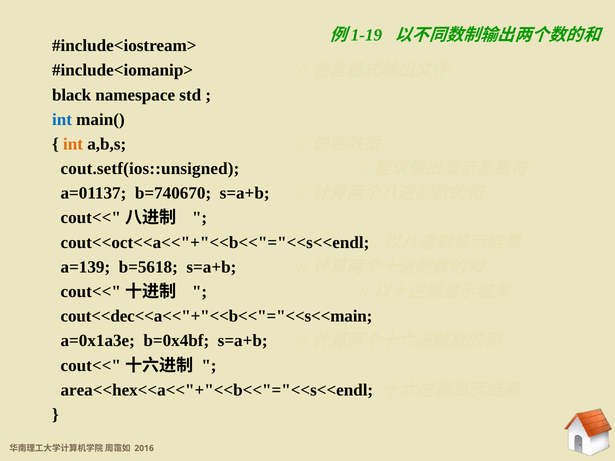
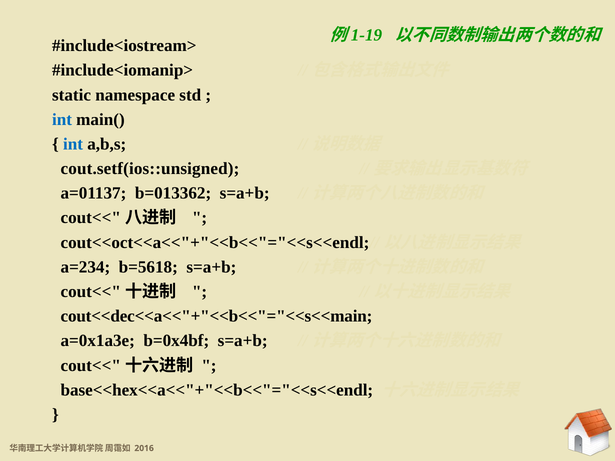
black: black -> static (72, 95)
int colour: orange -> blue (73, 144)
b=740670: b=740670 -> b=013362 (173, 193)
a=139: a=139 -> a=234 (85, 267)
area<<hex<<a<<"+"<<b<<"="<<s<<endl: area<<hex<<a<<"+"<<b<<"="<<s<<endl -> base<<hex<<a<<"+"<<b<<"="<<s<<endl (217, 390)
